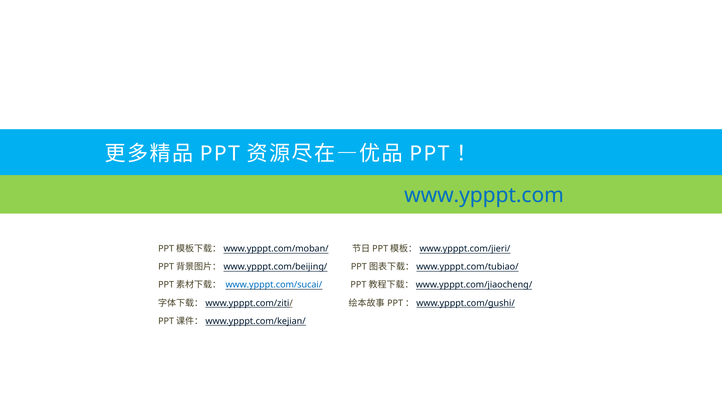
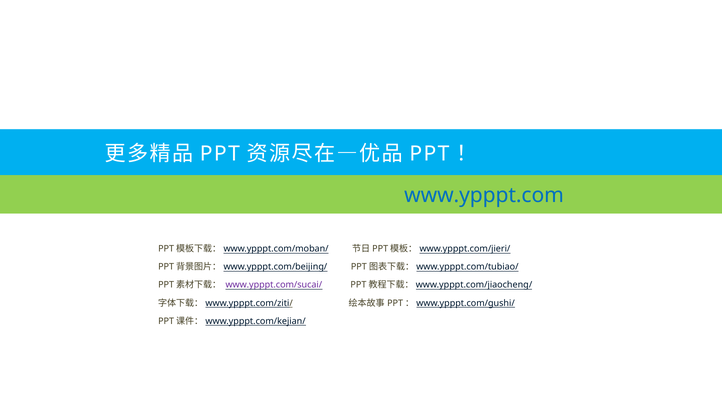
www.ypppt.com/sucai/ colour: blue -> purple (274, 285)
